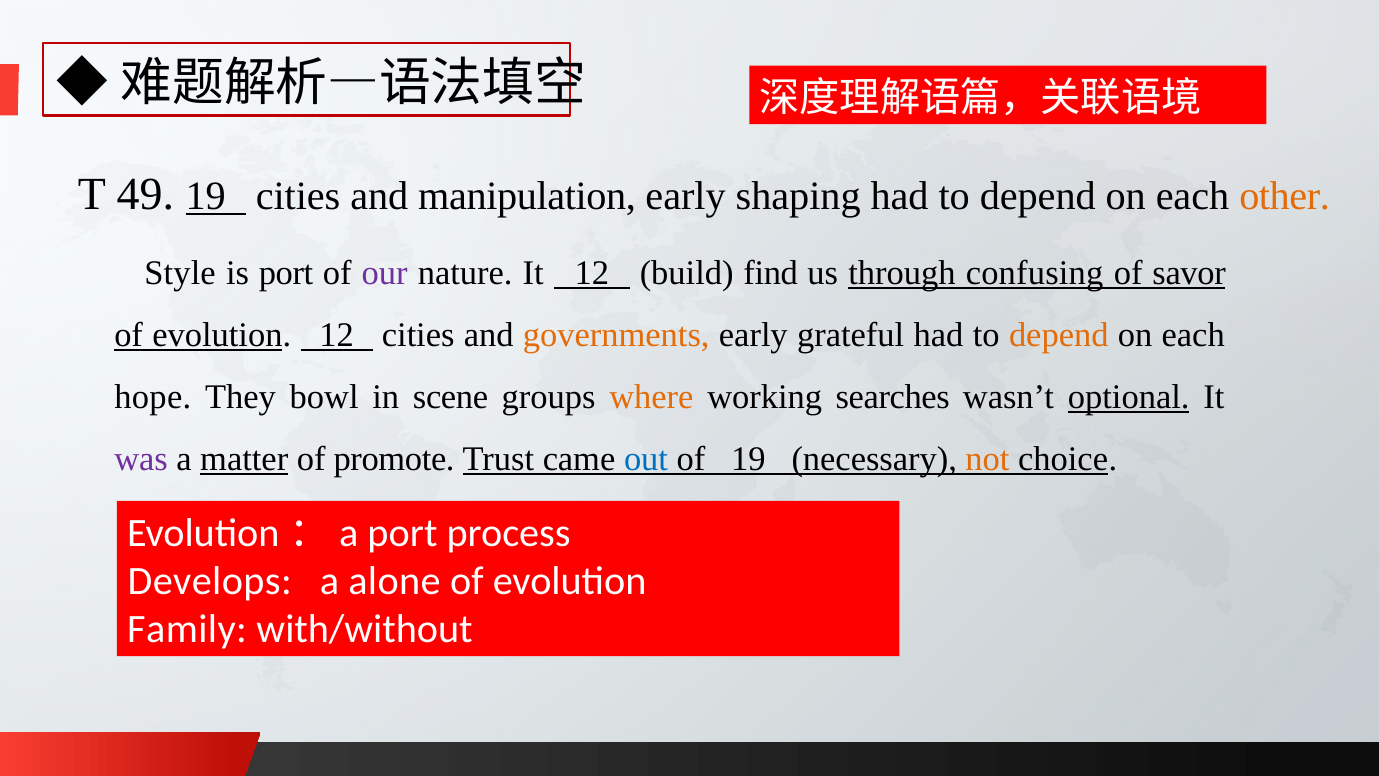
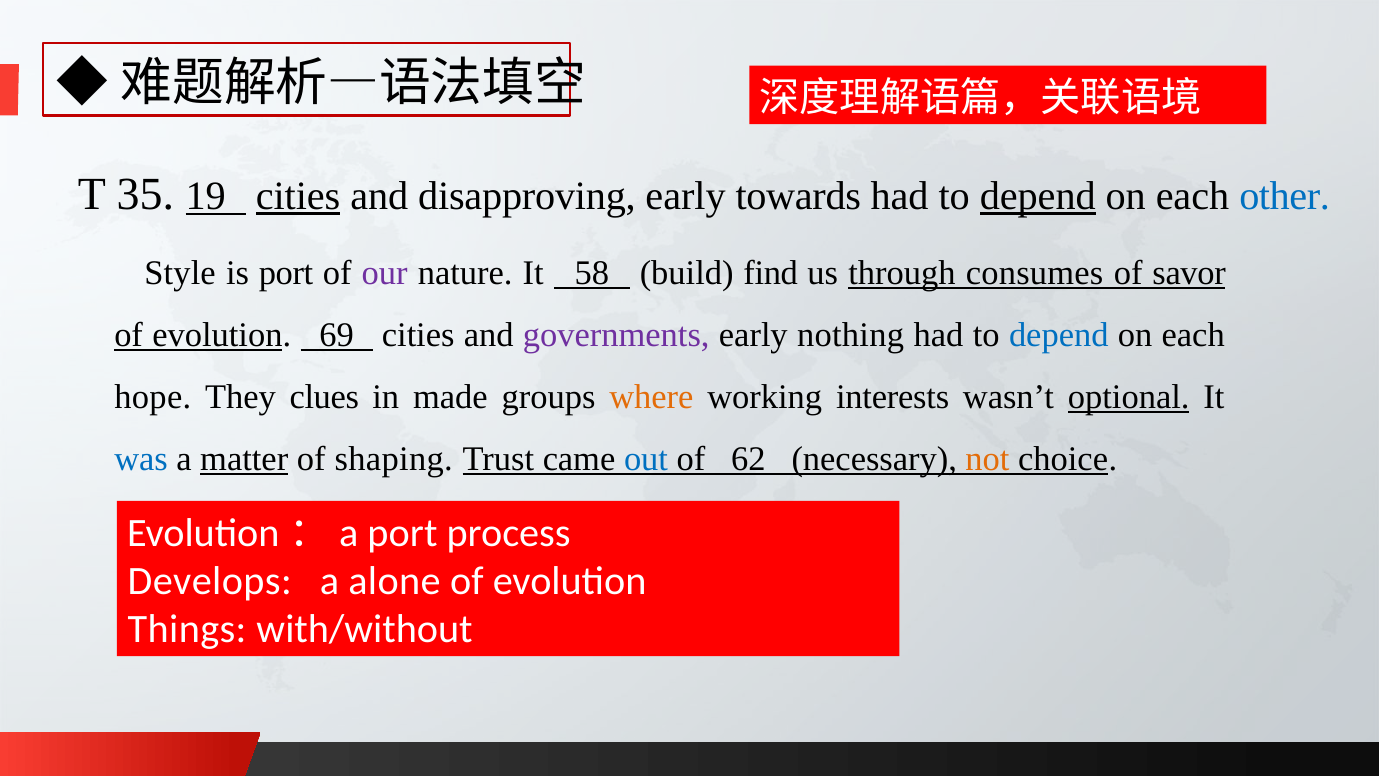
49: 49 -> 35 (145, 194)
cities underline: none -> present (298, 196)
manipulation: manipulation -> disapproving (527, 196)
shaping: shaping -> towards (798, 196)
depend underline: none -> present (1038, 196)
other colour: orange -> blue (1285, 196)
It 12: 12 -> 58 (592, 273)
confusing: confusing -> consumes (1035, 273)
evolution 12: 12 -> 69 (337, 335)
governments colour: orange -> purple (616, 335)
grateful: grateful -> nothing (851, 335)
depend colour: orange -> blue (1059, 335)
bowl: bowl -> clues (324, 397)
scene: scene -> made (450, 397)
searches: searches -> interests (893, 397)
was colour: purple -> blue (141, 459)
promote: promote -> shaping (394, 459)
of 19: 19 -> 62 (748, 459)
Family: Family -> Things (187, 629)
